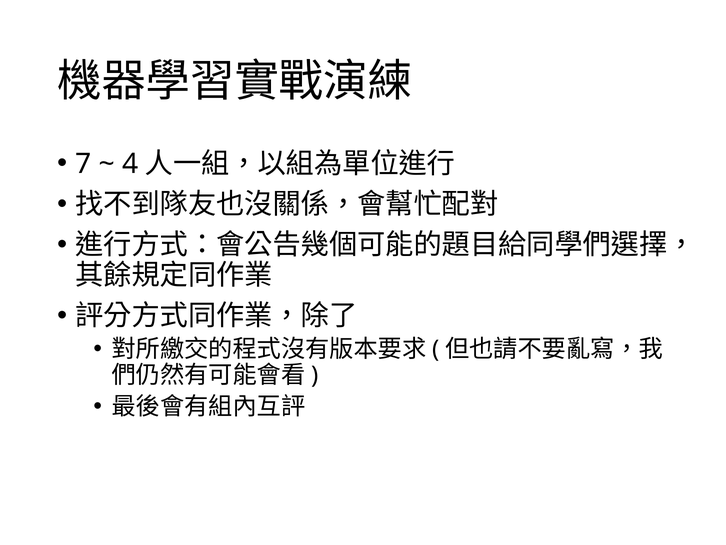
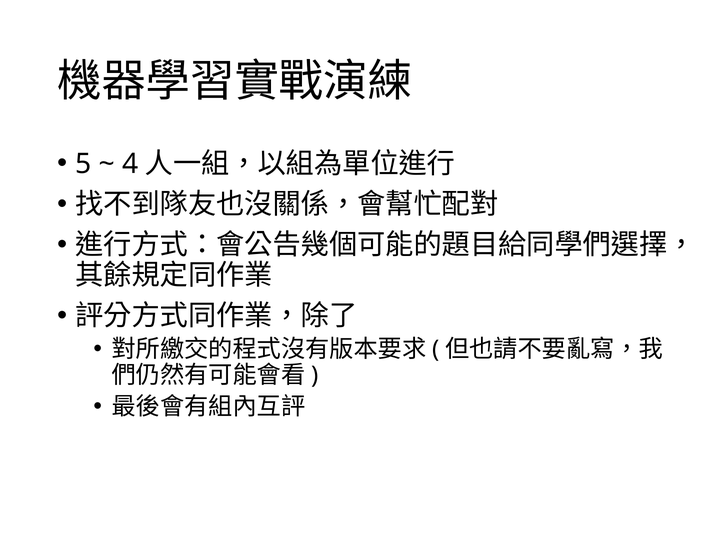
7: 7 -> 5 (83, 164)
